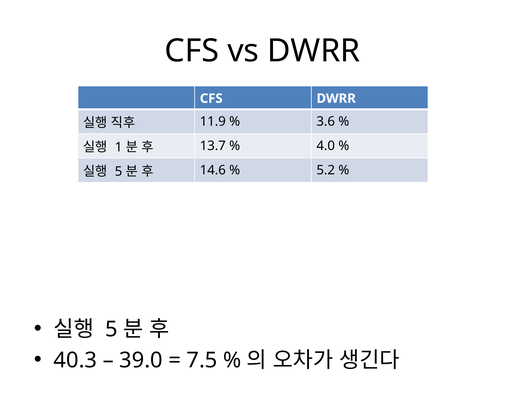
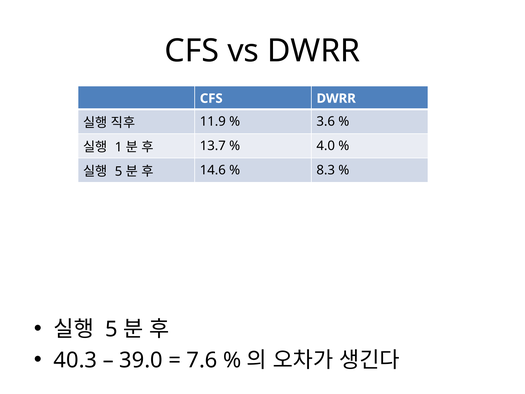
5.2: 5.2 -> 8.3 (326, 170)
7.5: 7.5 -> 7.6 (202, 360)
